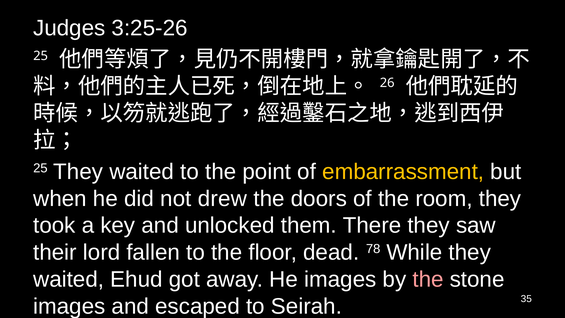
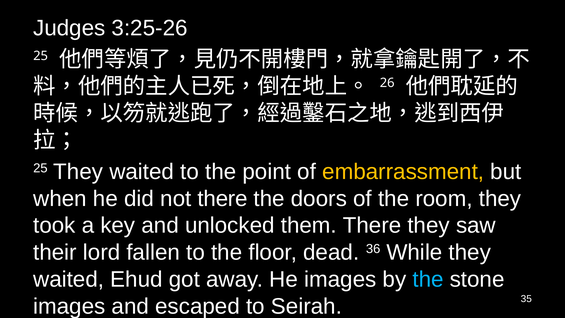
not drew: drew -> there (223, 199)
78: 78 -> 36 (373, 249)
the colour: pink -> light blue (428, 279)
